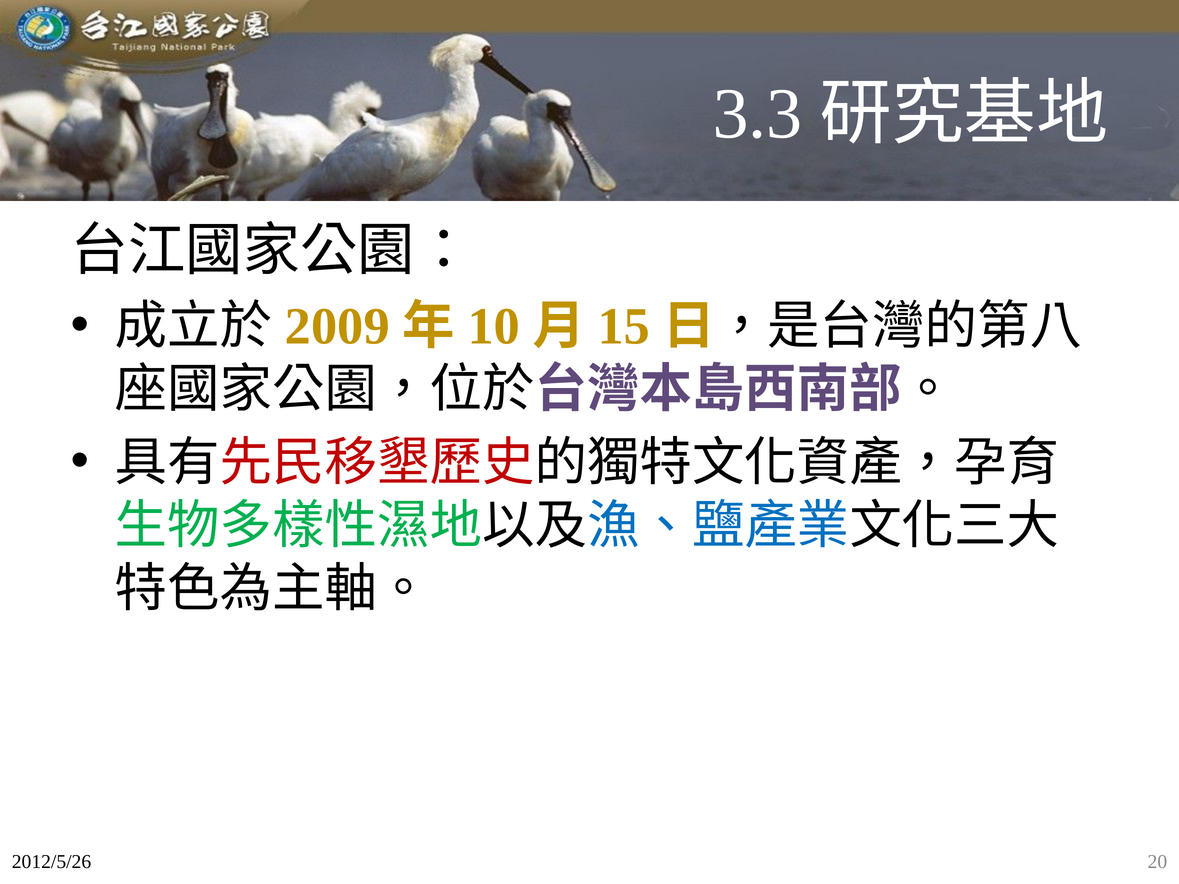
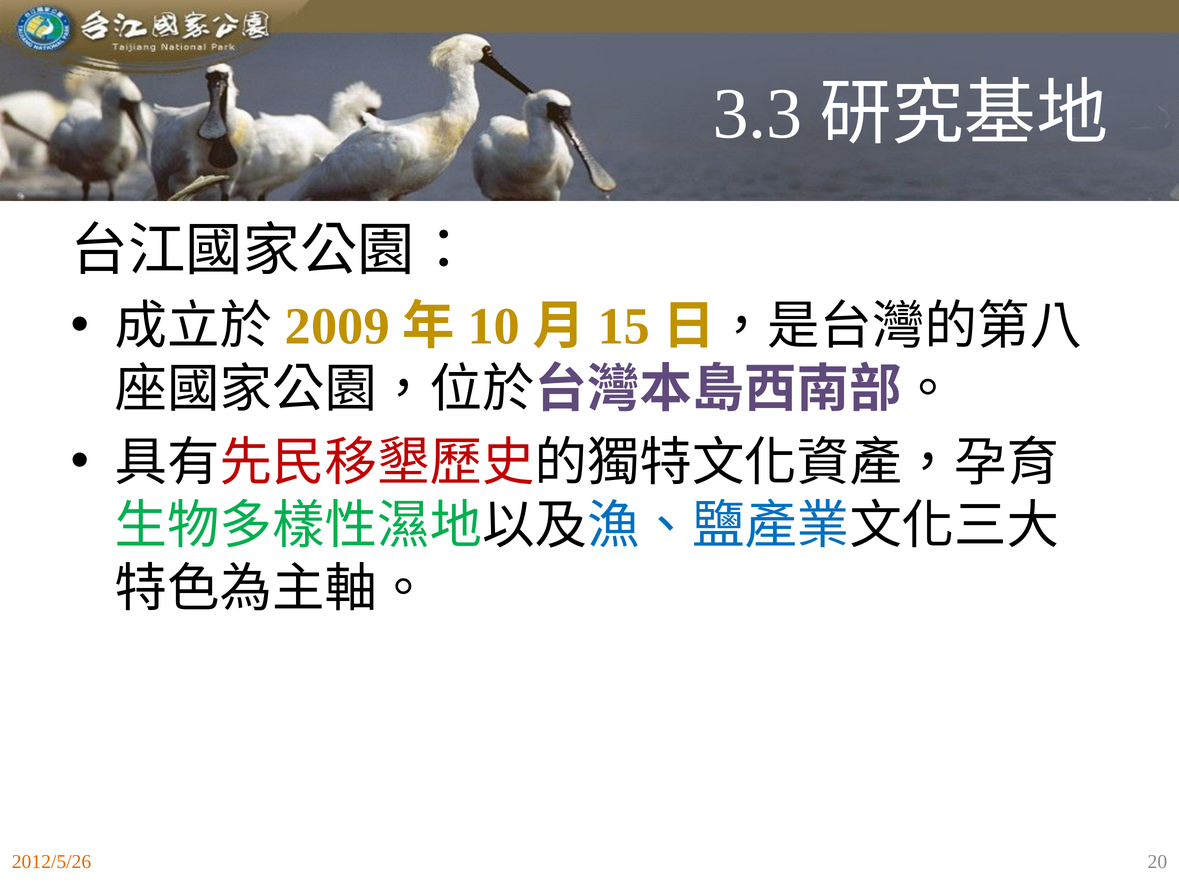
2012/5/26 colour: black -> orange (52, 862)
